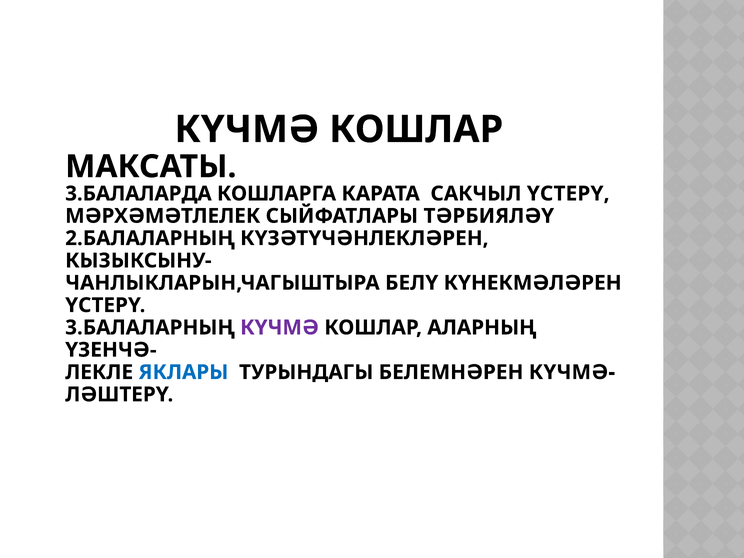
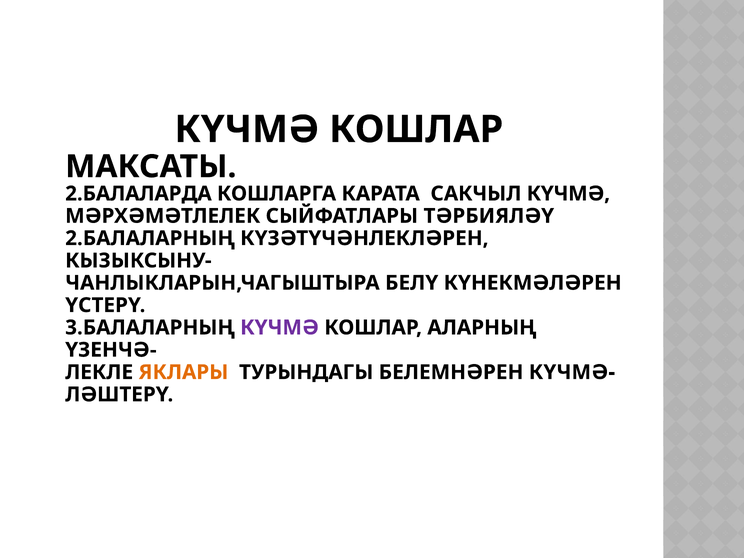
3.БАЛАЛАРДА: 3.БАЛАЛАРДА -> 2.БАЛАЛАРДА (138, 194)
САКЧЫЛ ҮСТЕРҮ: ҮСТЕРҮ -> КҮЧМӘ (568, 194)
ЯКЛАРЫ colour: blue -> orange (183, 372)
